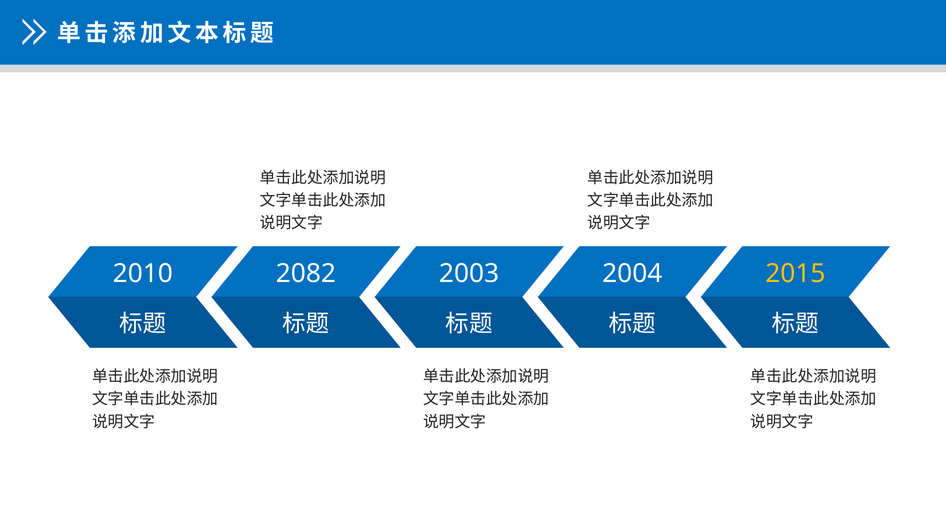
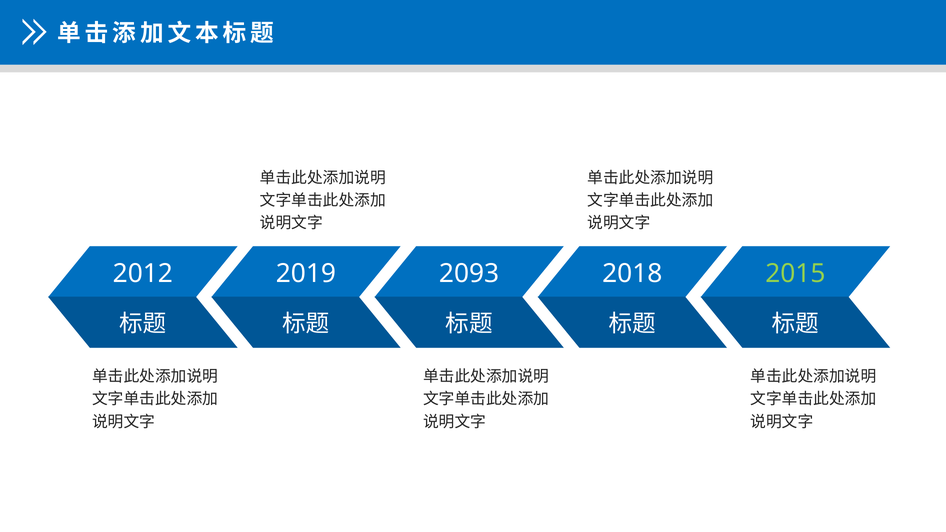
2010: 2010 -> 2012 (143, 274)
2082: 2082 -> 2019 (306, 274)
2003: 2003 -> 2093 (469, 274)
2004: 2004 -> 2018 (632, 274)
2015 colour: yellow -> light green (795, 274)
